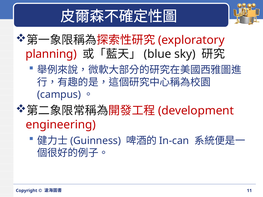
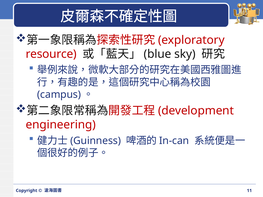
planning: planning -> resource (51, 54)
